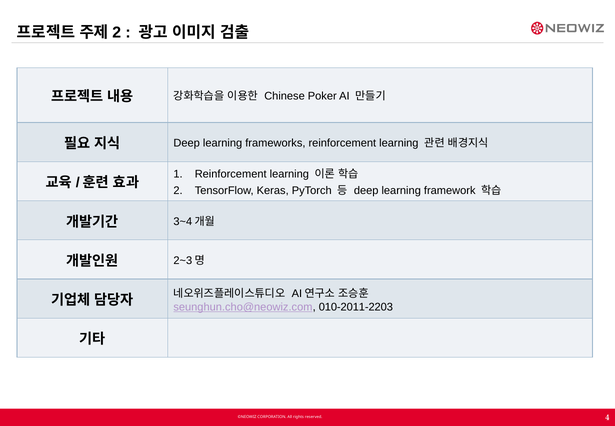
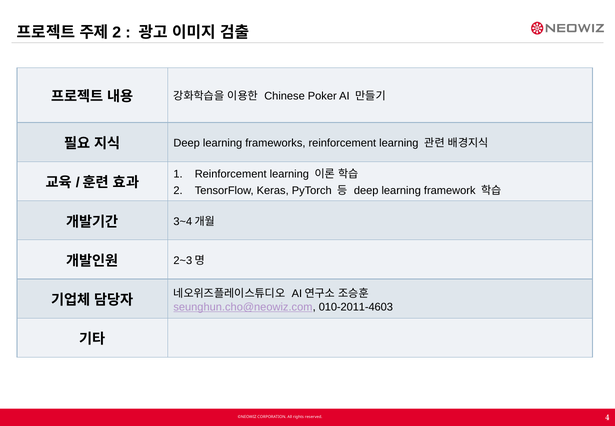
010-2011-2203: 010-2011-2203 -> 010-2011-4603 (356, 307)
